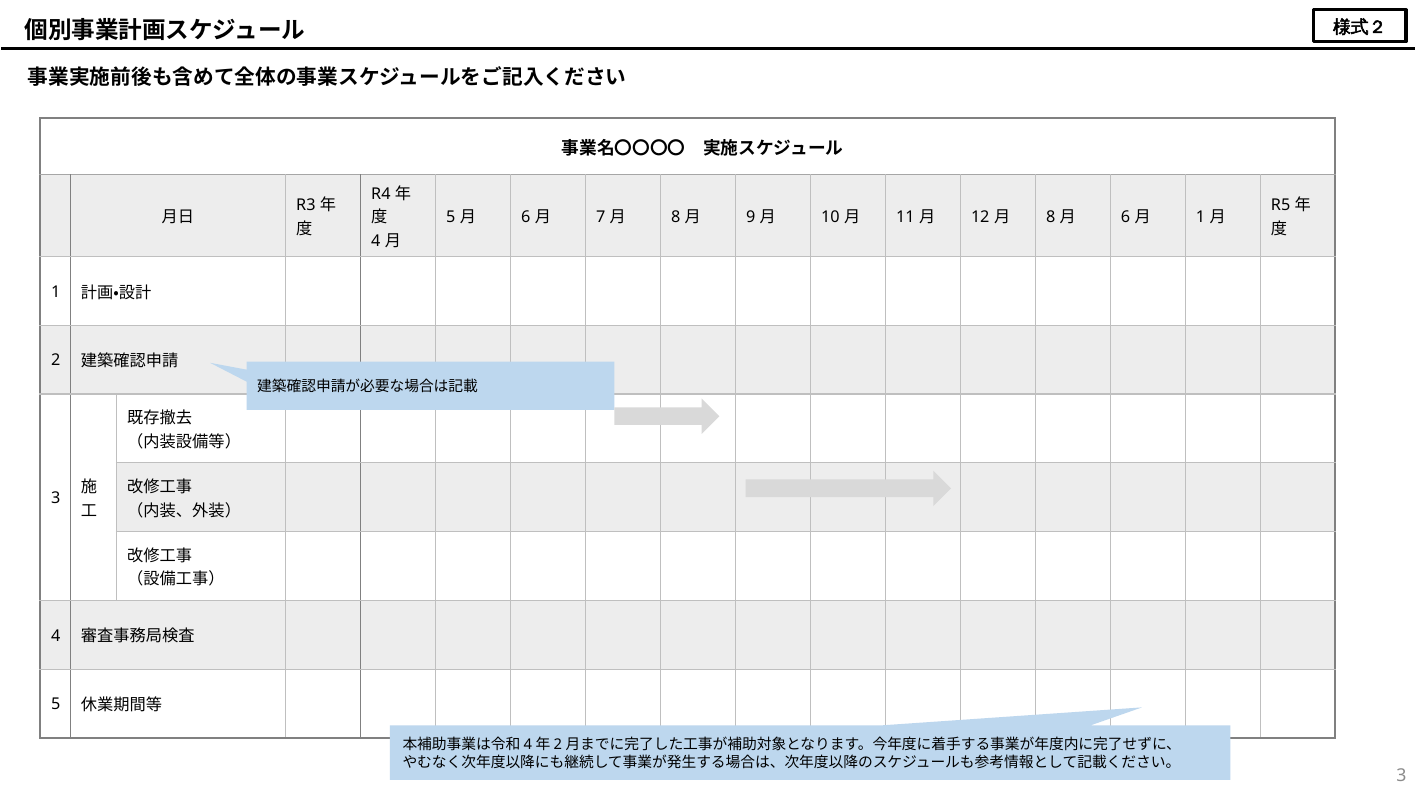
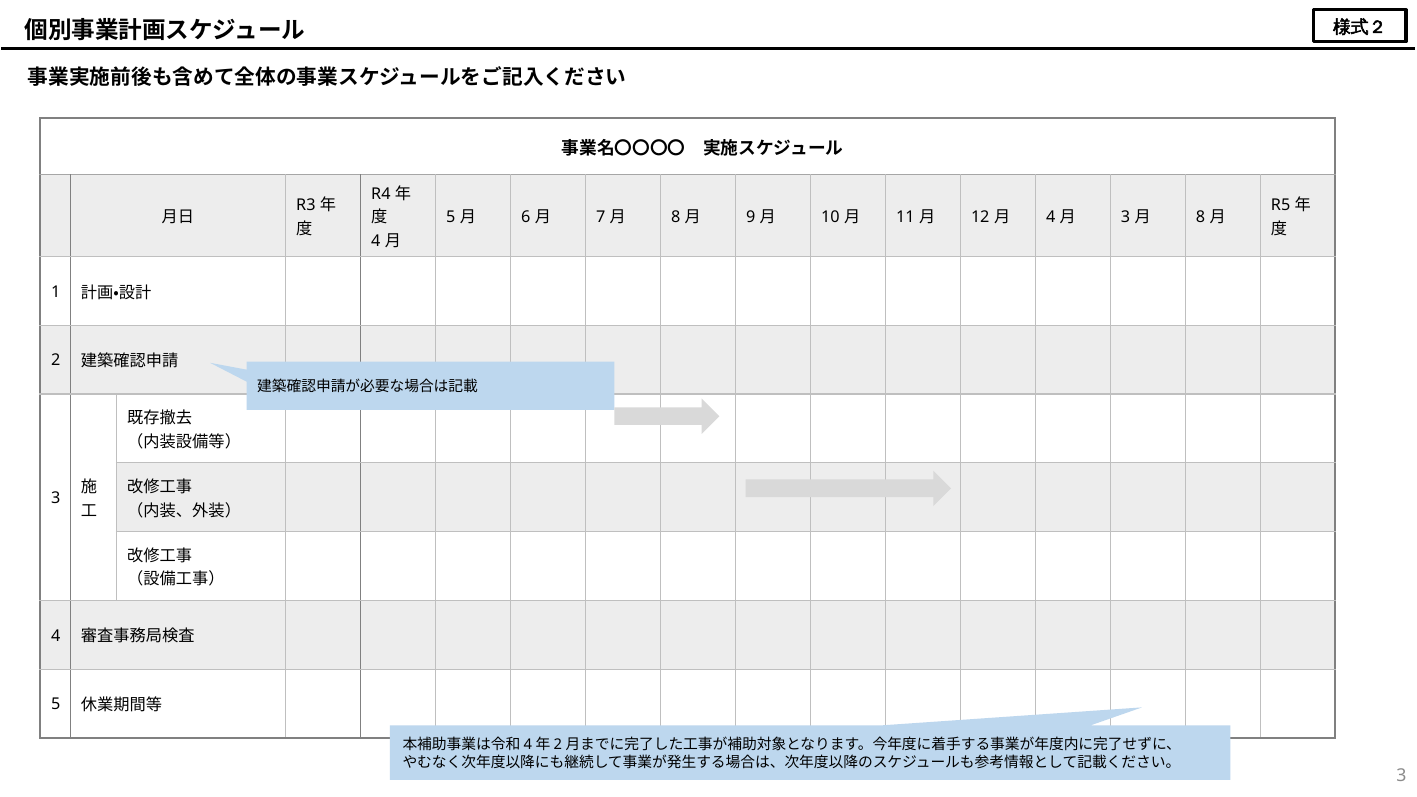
8: 8 -> 4 (1051, 217)
6: 6 -> 3 (1126, 217)
1: 1 -> 8 (1201, 217)
